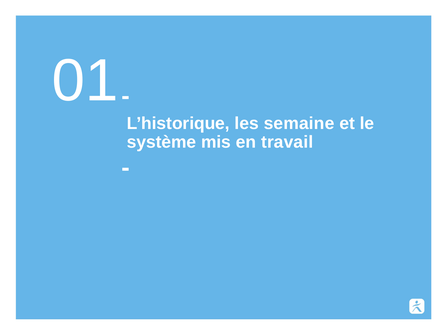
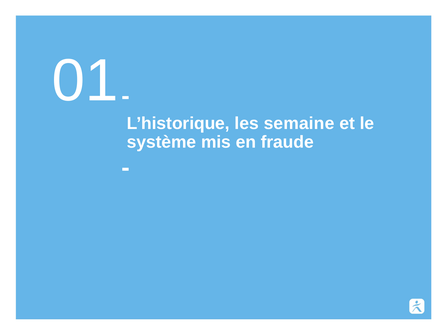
travail: travail -> fraude (287, 142)
